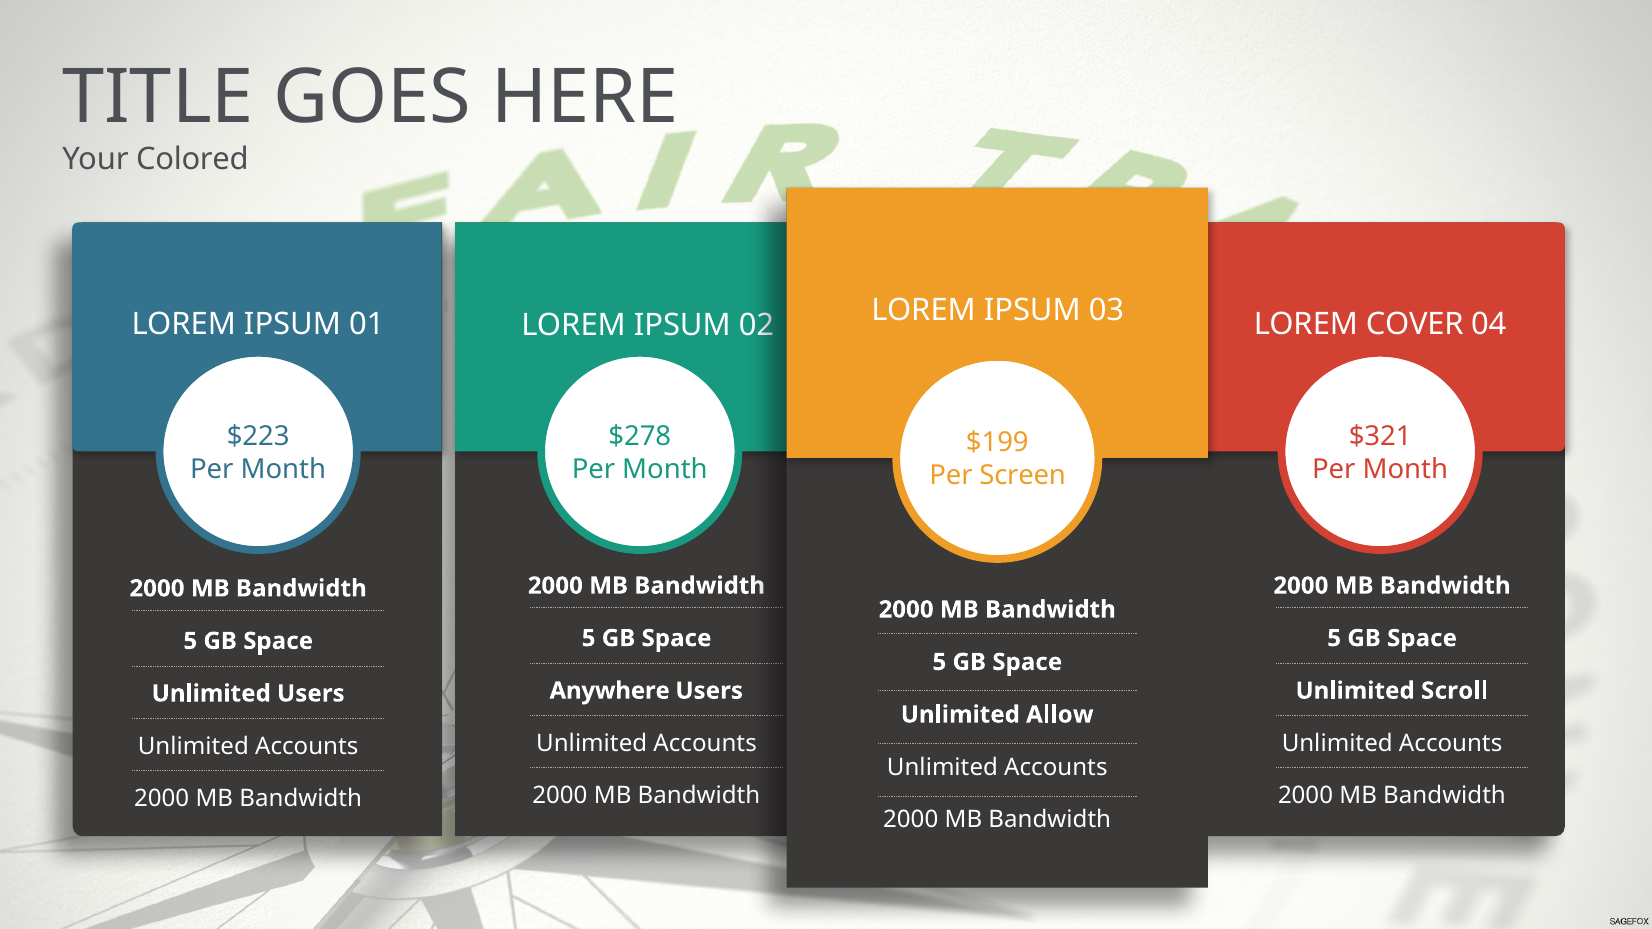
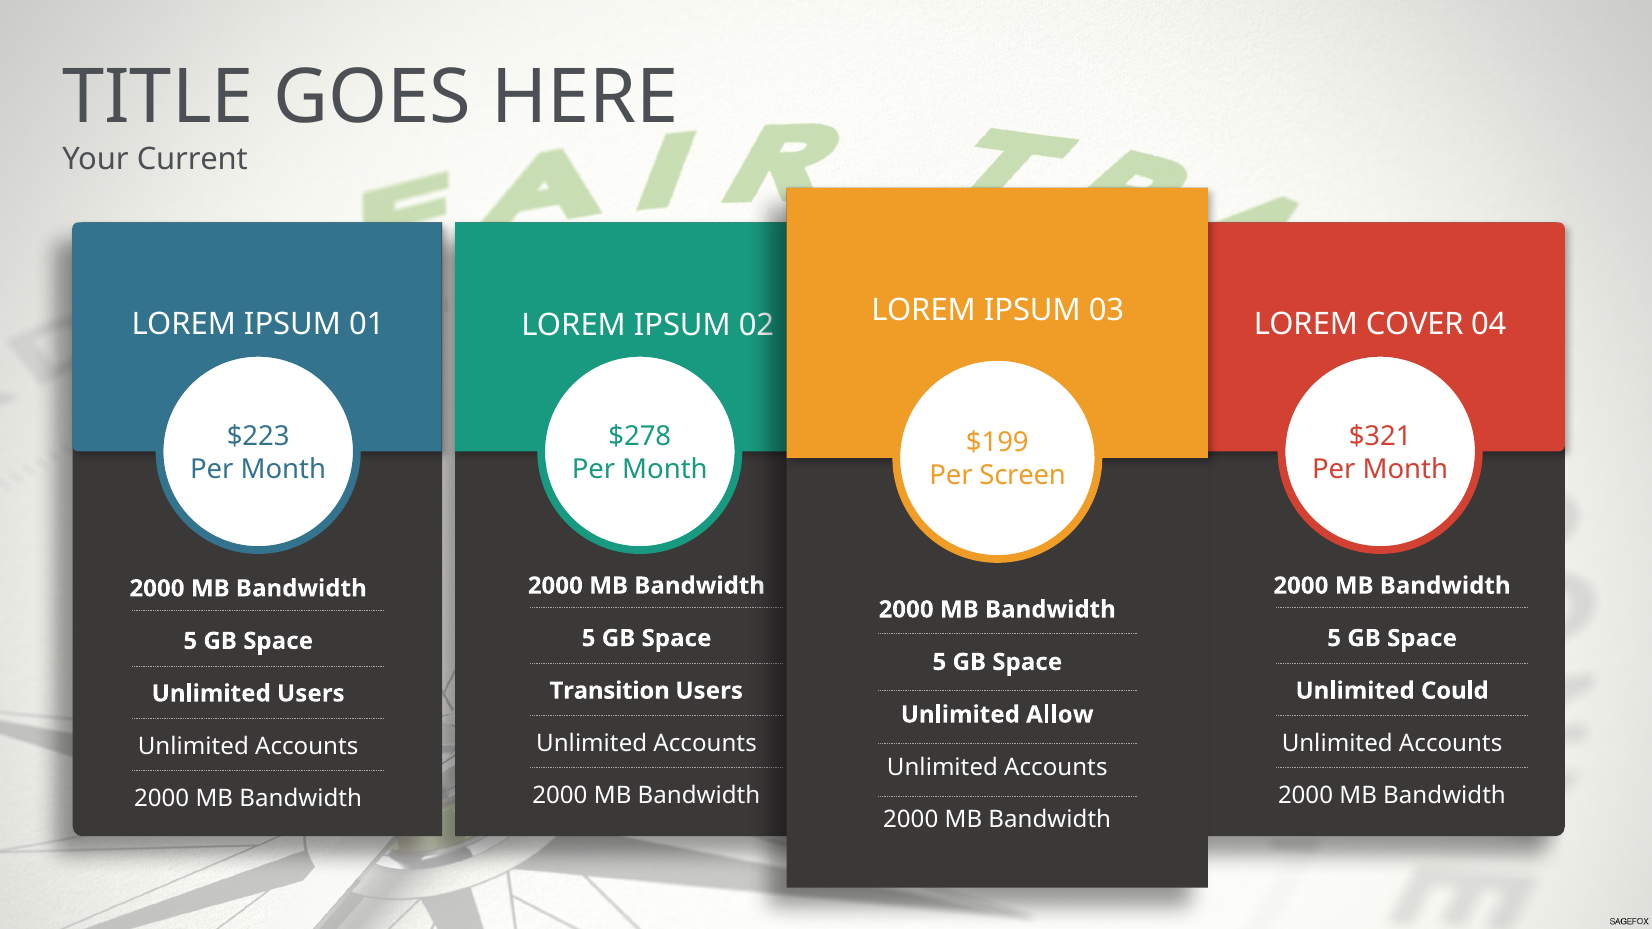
Colored: Colored -> Current (192, 159)
Anywhere: Anywhere -> Transition (610, 691)
Scroll: Scroll -> Could (1455, 691)
